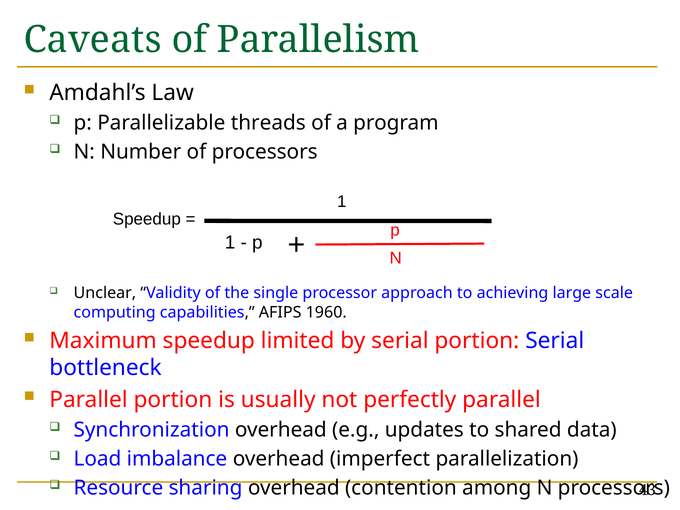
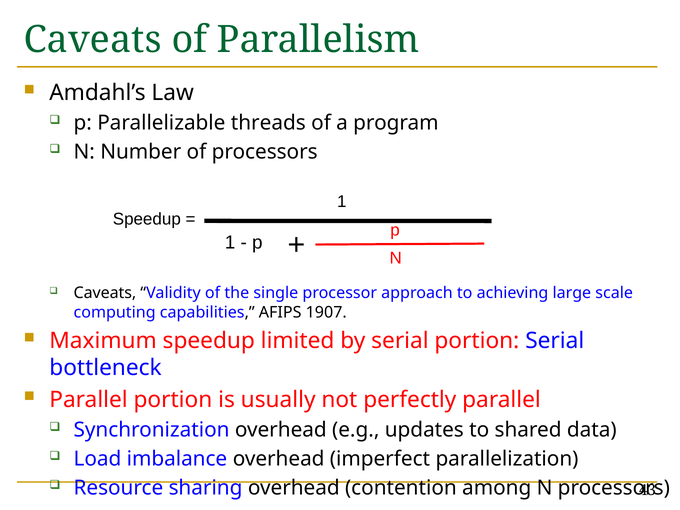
Unclear: Unclear -> Caveats (105, 293)
1960: 1960 -> 1907 (326, 312)
